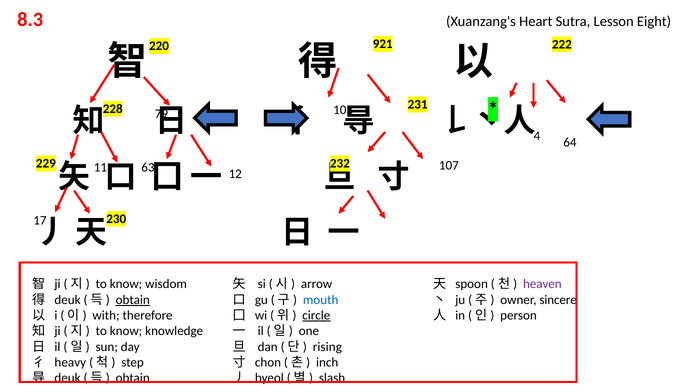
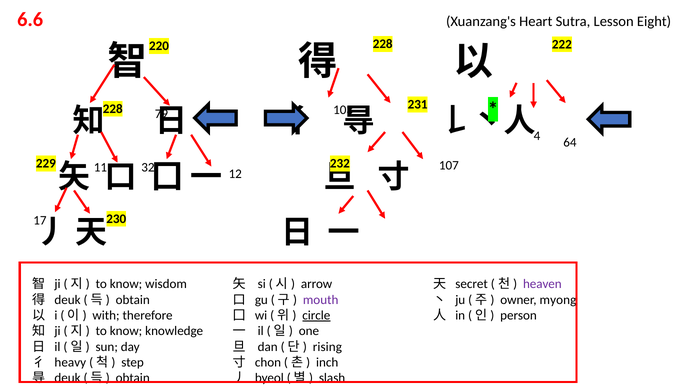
8.3: 8.3 -> 6.6 (30, 19)
220 921: 921 -> 228 (383, 44)
63: 63 -> 32 (148, 167)
spoon: spoon -> secret (472, 285)
obtain underline: present -> none (133, 300)
mouth colour: blue -> purple (321, 300)
sincere: sincere -> myong (558, 300)
